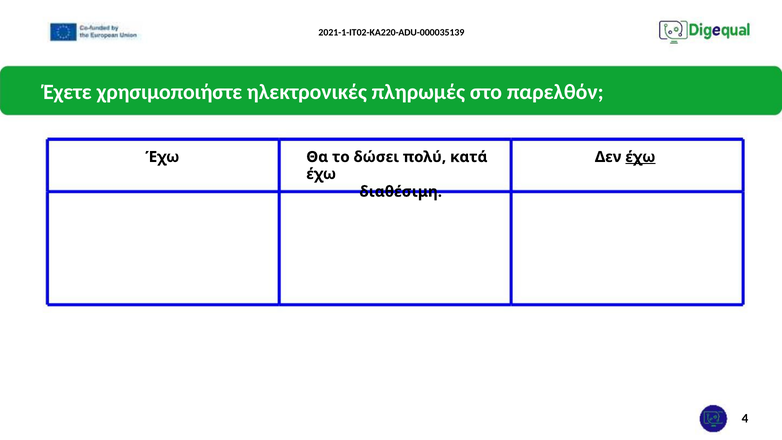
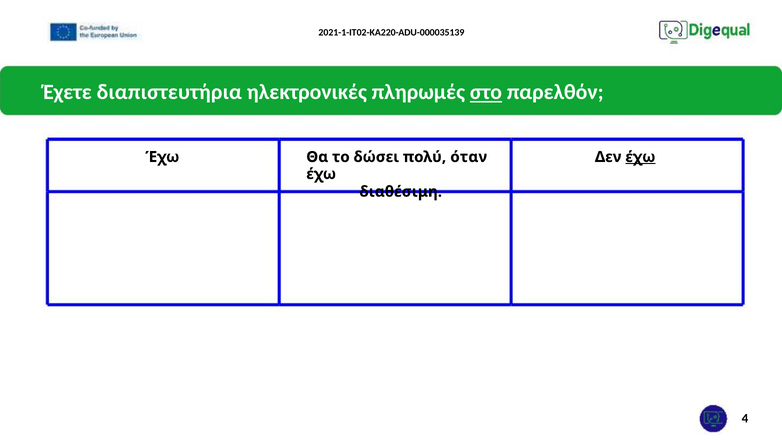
χρησιμοποιήστε: χρησιμοποιήστε -> διαπιστευτήρια (169, 92)
στο underline: none -> present (486, 92)
κατά: κατά -> όταν (469, 157)
